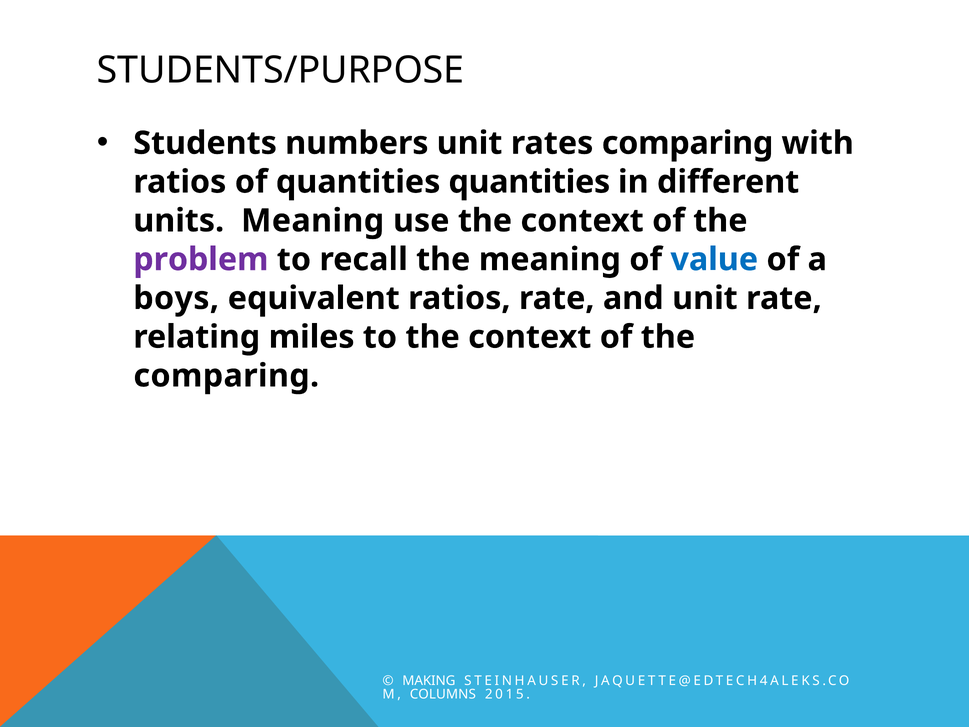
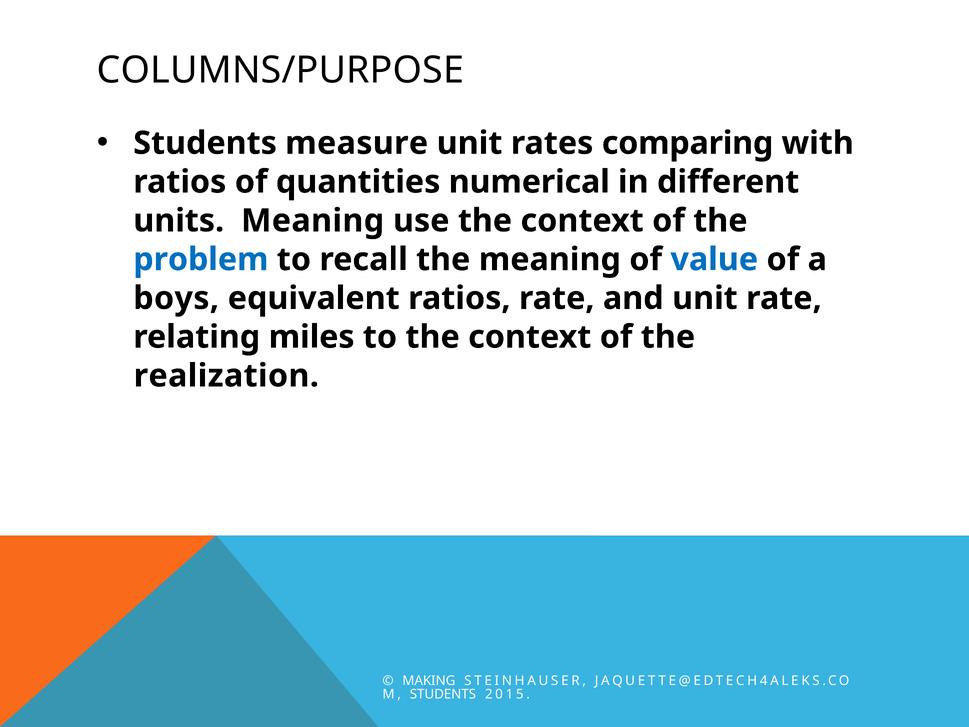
STUDENTS/PURPOSE: STUDENTS/PURPOSE -> COLUMNS/PURPOSE (281, 70)
numbers: numbers -> measure (357, 143)
quantities quantities: quantities -> numerical (529, 182)
problem colour: purple -> blue (201, 259)
comparing: comparing -> realization (226, 376)
COLUMNS: COLUMNS -> STUDENTS (443, 694)
